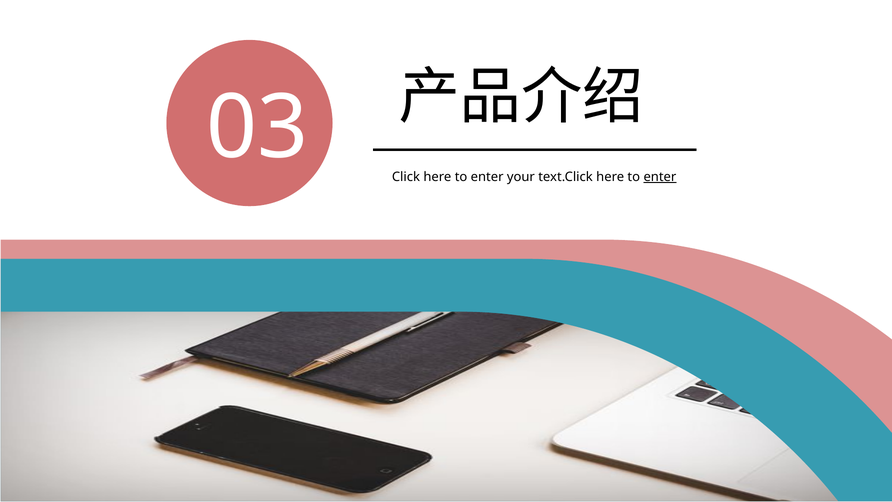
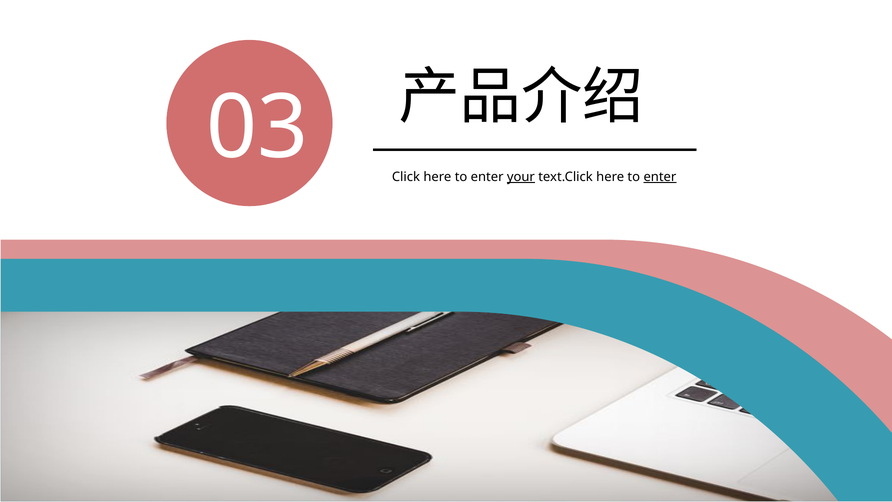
your underline: none -> present (521, 177)
